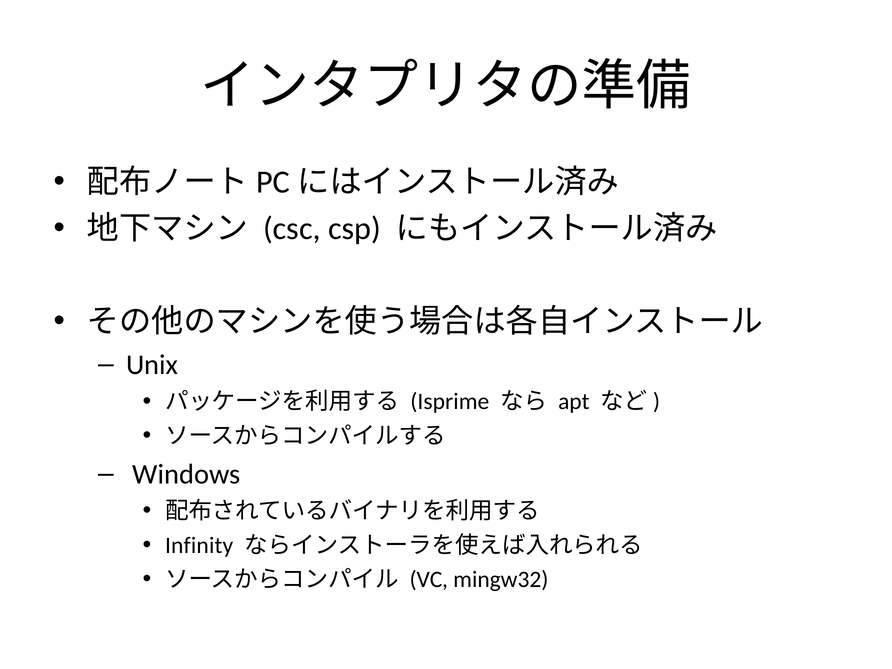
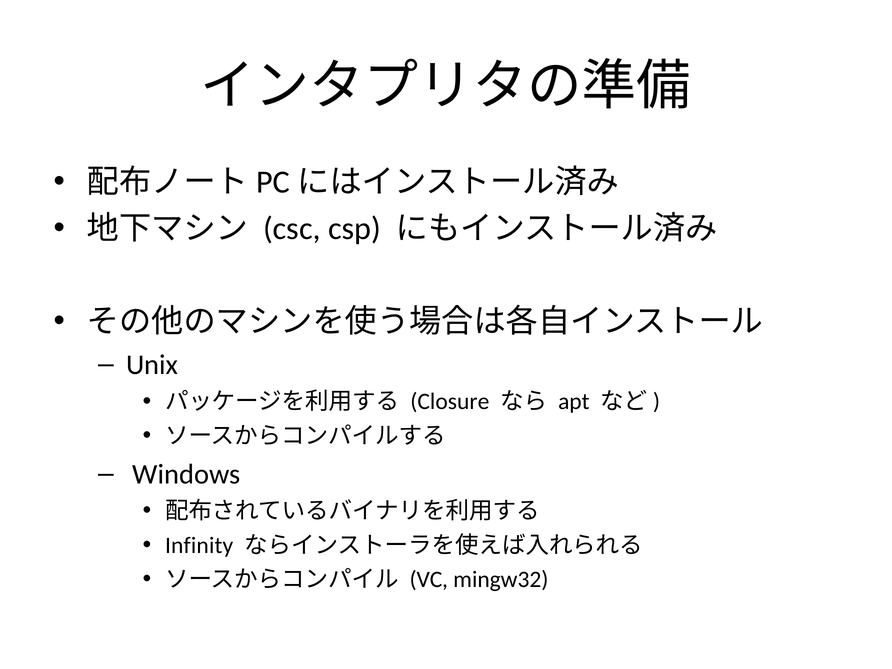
Isprime: Isprime -> Closure (450, 402)
